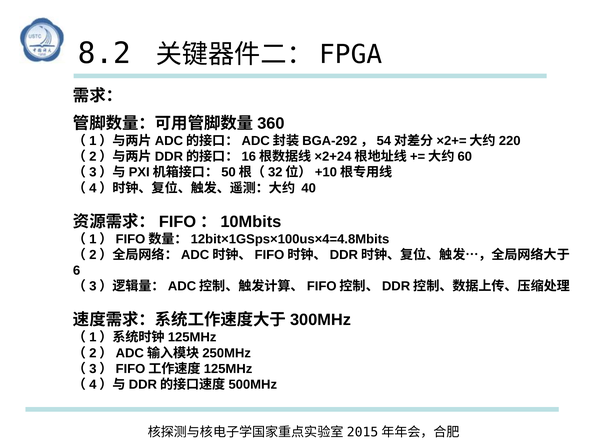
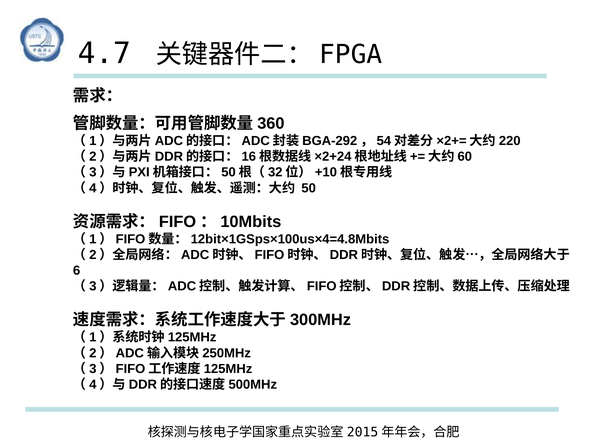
8.2: 8.2 -> 4.7 (104, 53)
40: 40 -> 50 (309, 188)
